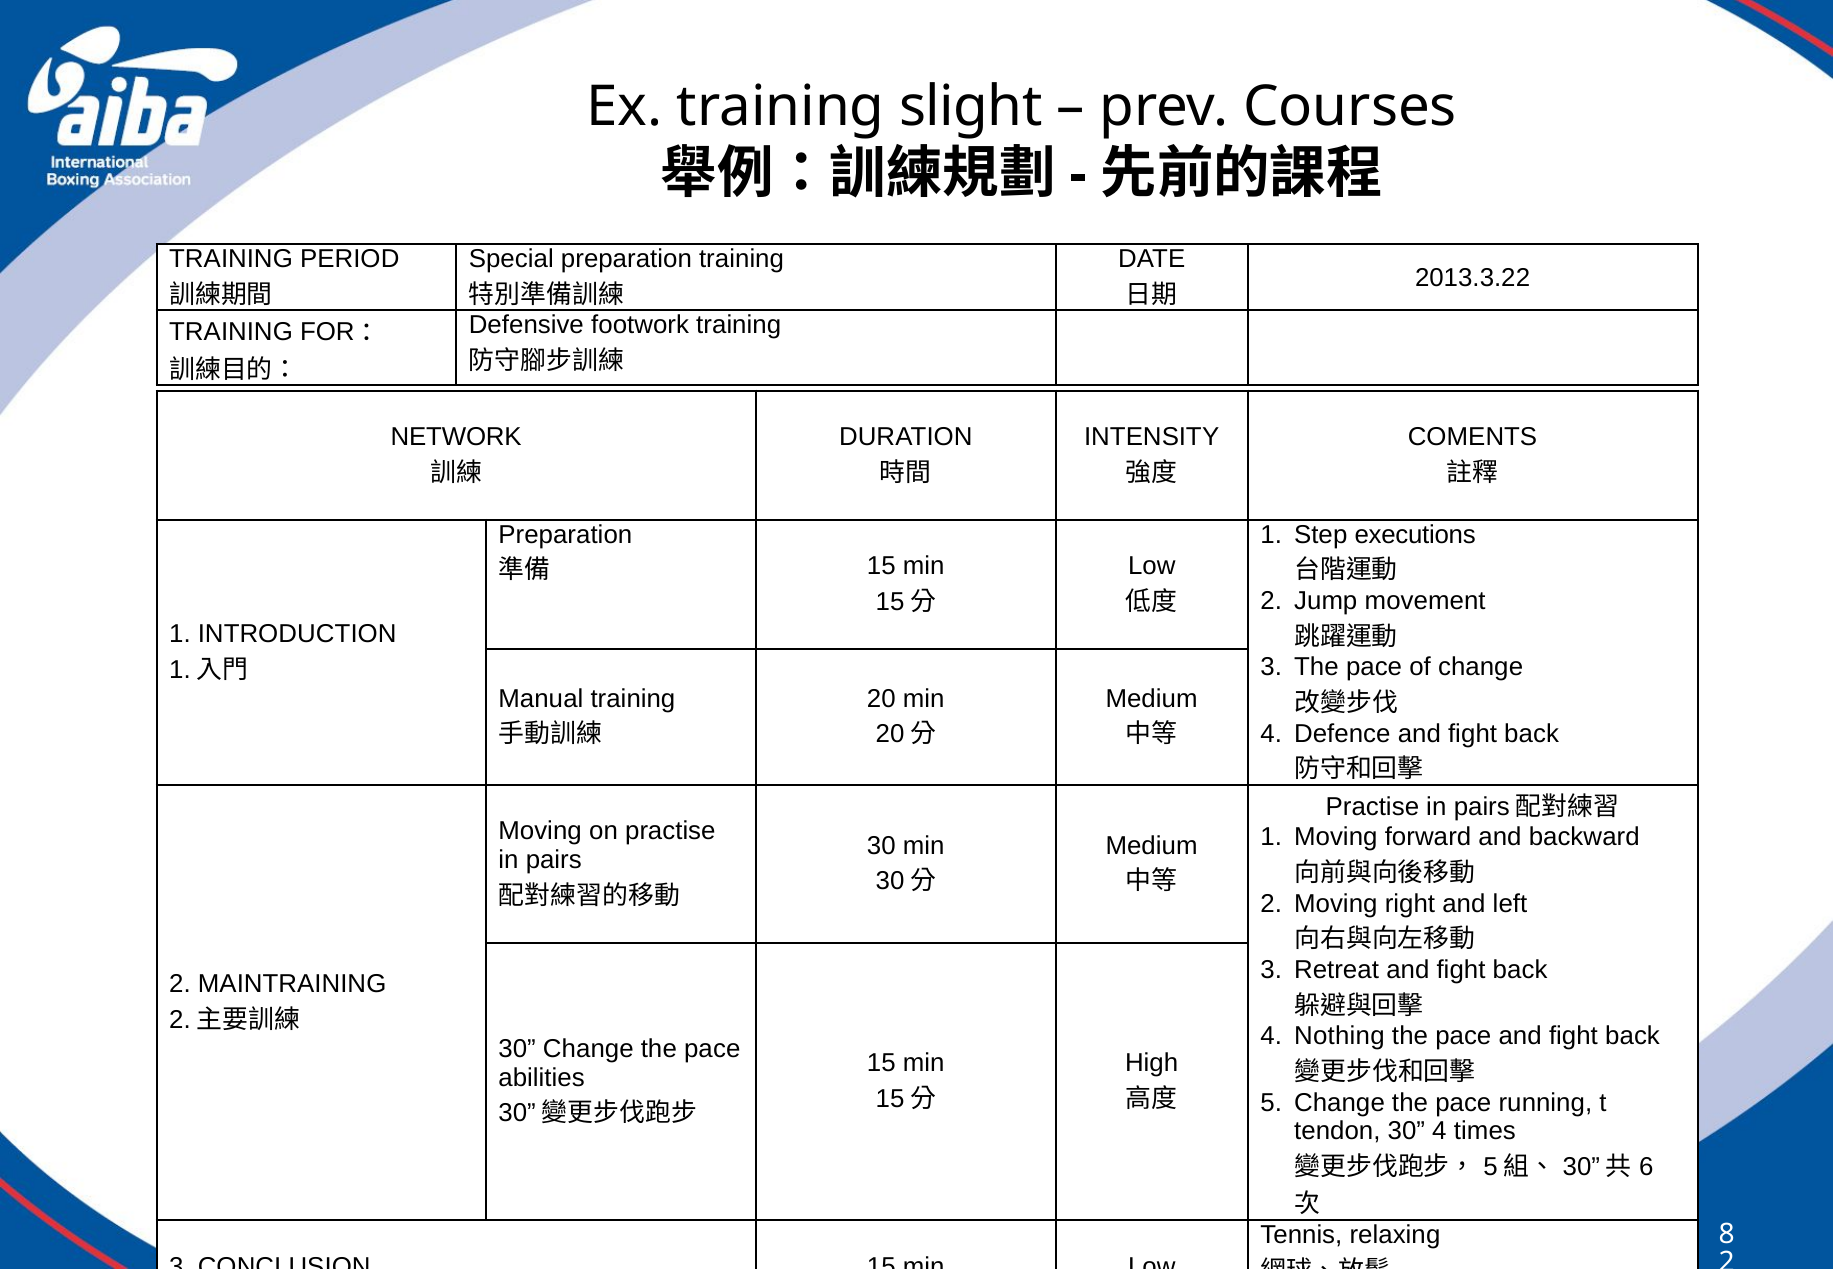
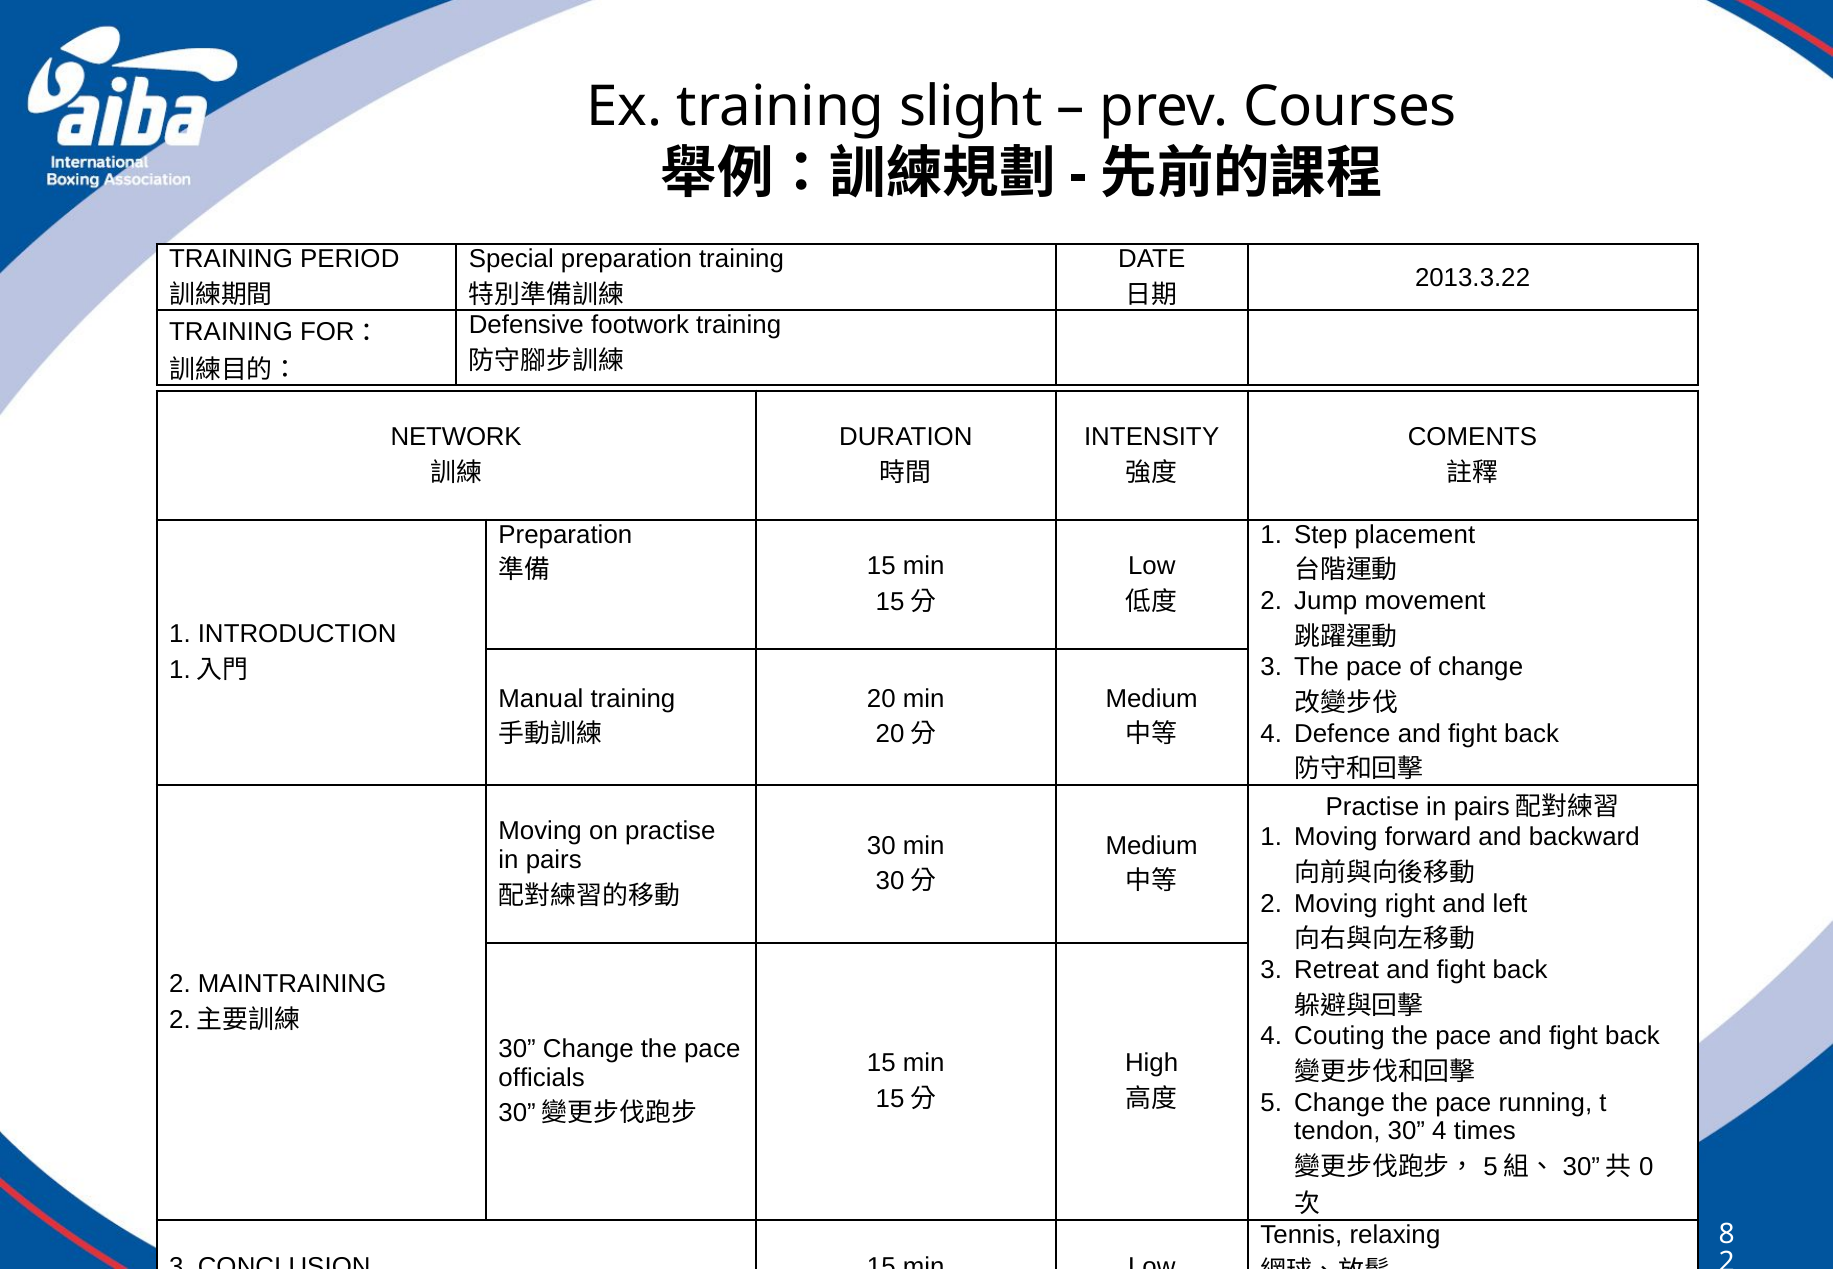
executions: executions -> placement (1415, 535)
Nothing: Nothing -> Couting (1339, 1036)
abilities: abilities -> officials (542, 1078)
6: 6 -> 0 (1646, 1167)
